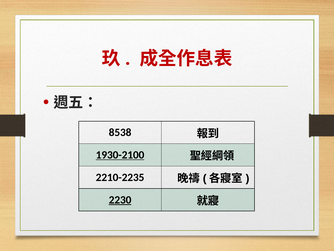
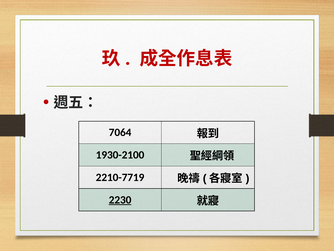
8538: 8538 -> 7064 (120, 132)
1930-2100 underline: present -> none (120, 155)
2210-2235: 2210-2235 -> 2210-7719 (120, 177)
